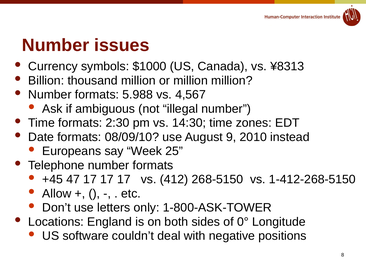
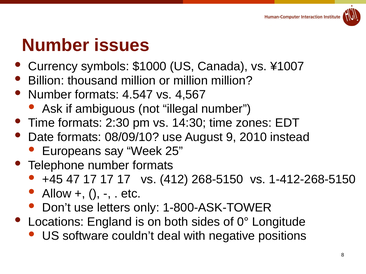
¥8313: ¥8313 -> ¥1007 (287, 67)
5.988: 5.988 -> 4.547 (138, 95)
